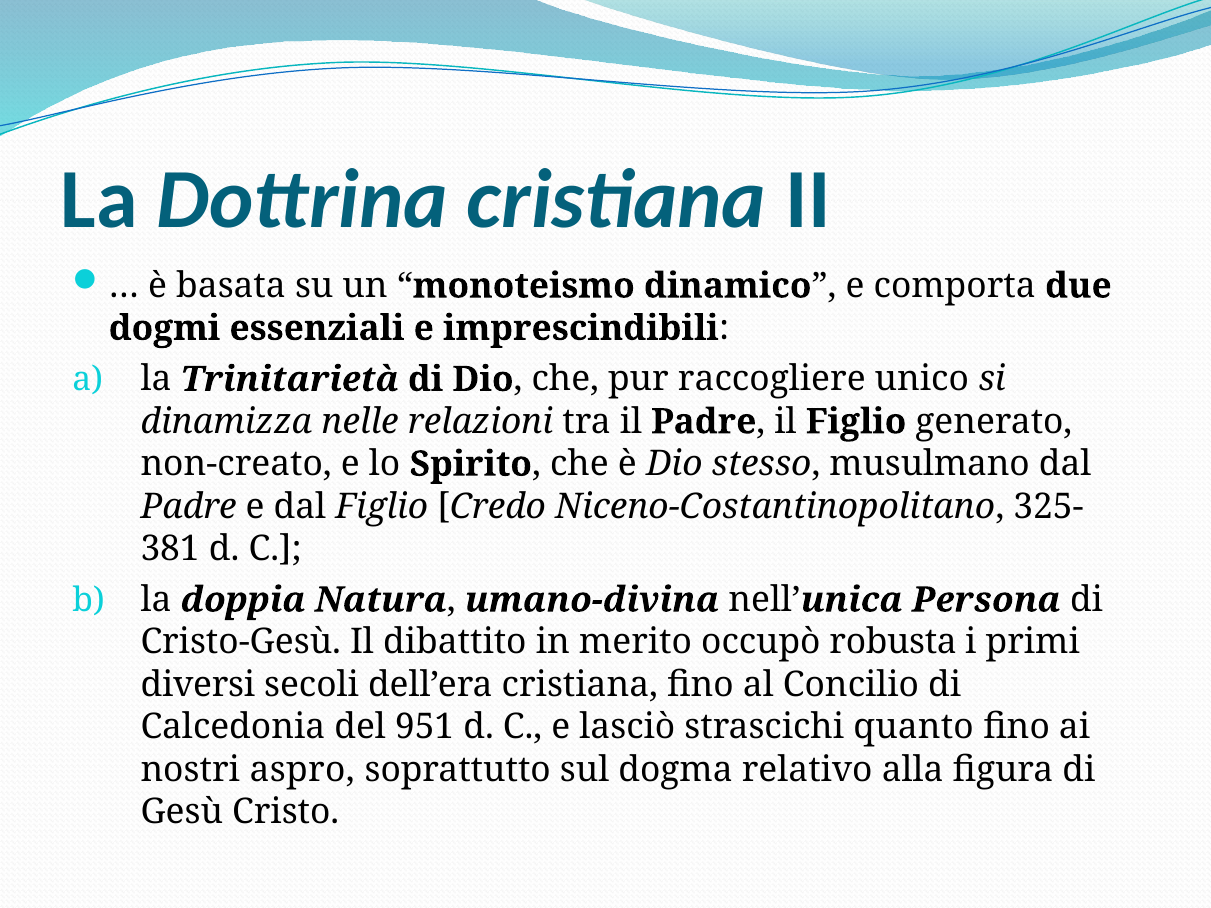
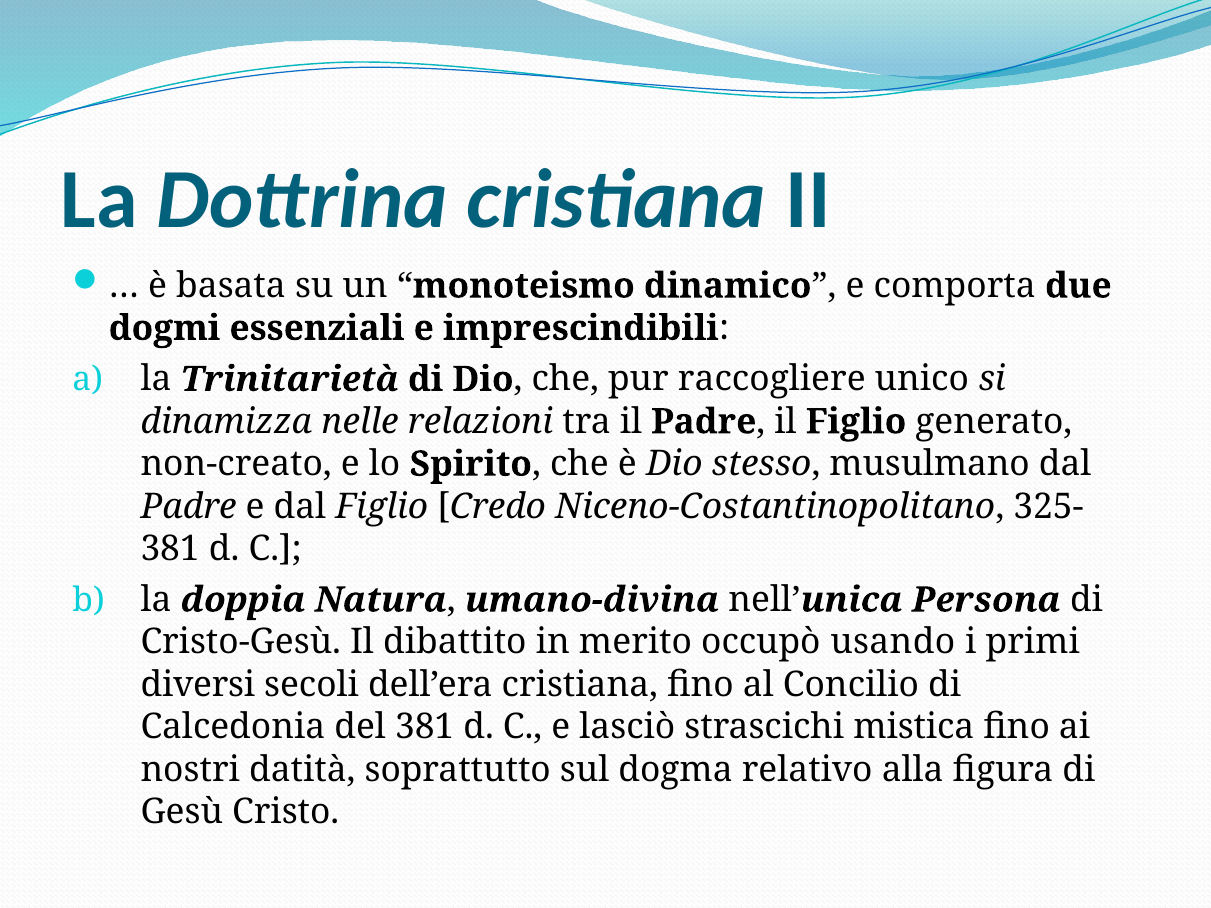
robusta: robusta -> usando (893, 642)
del 951: 951 -> 381 (425, 727)
quanto: quanto -> mistica (914, 727)
aspro: aspro -> datità (302, 770)
